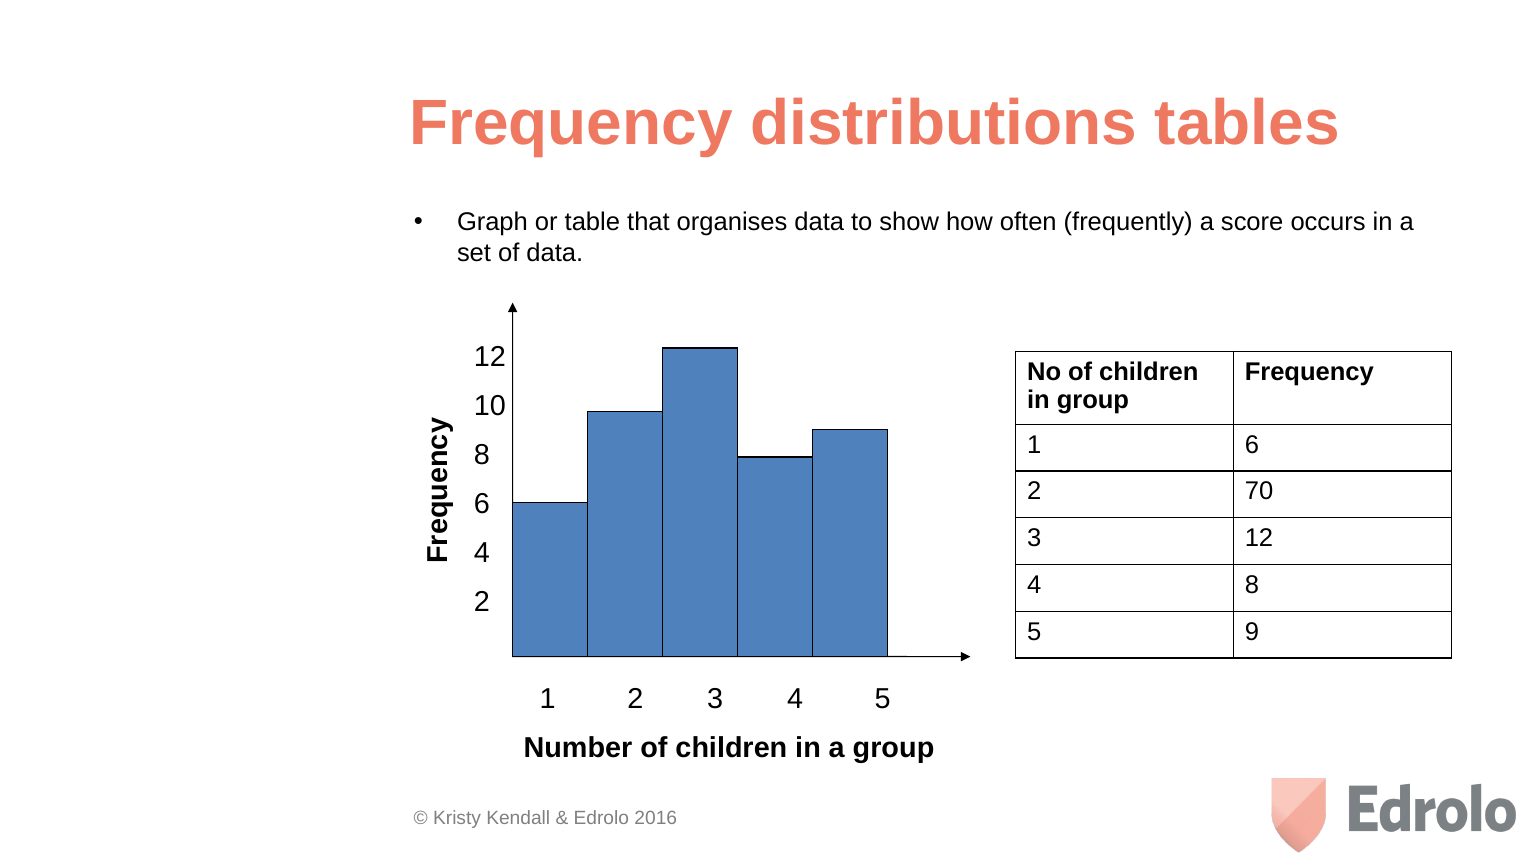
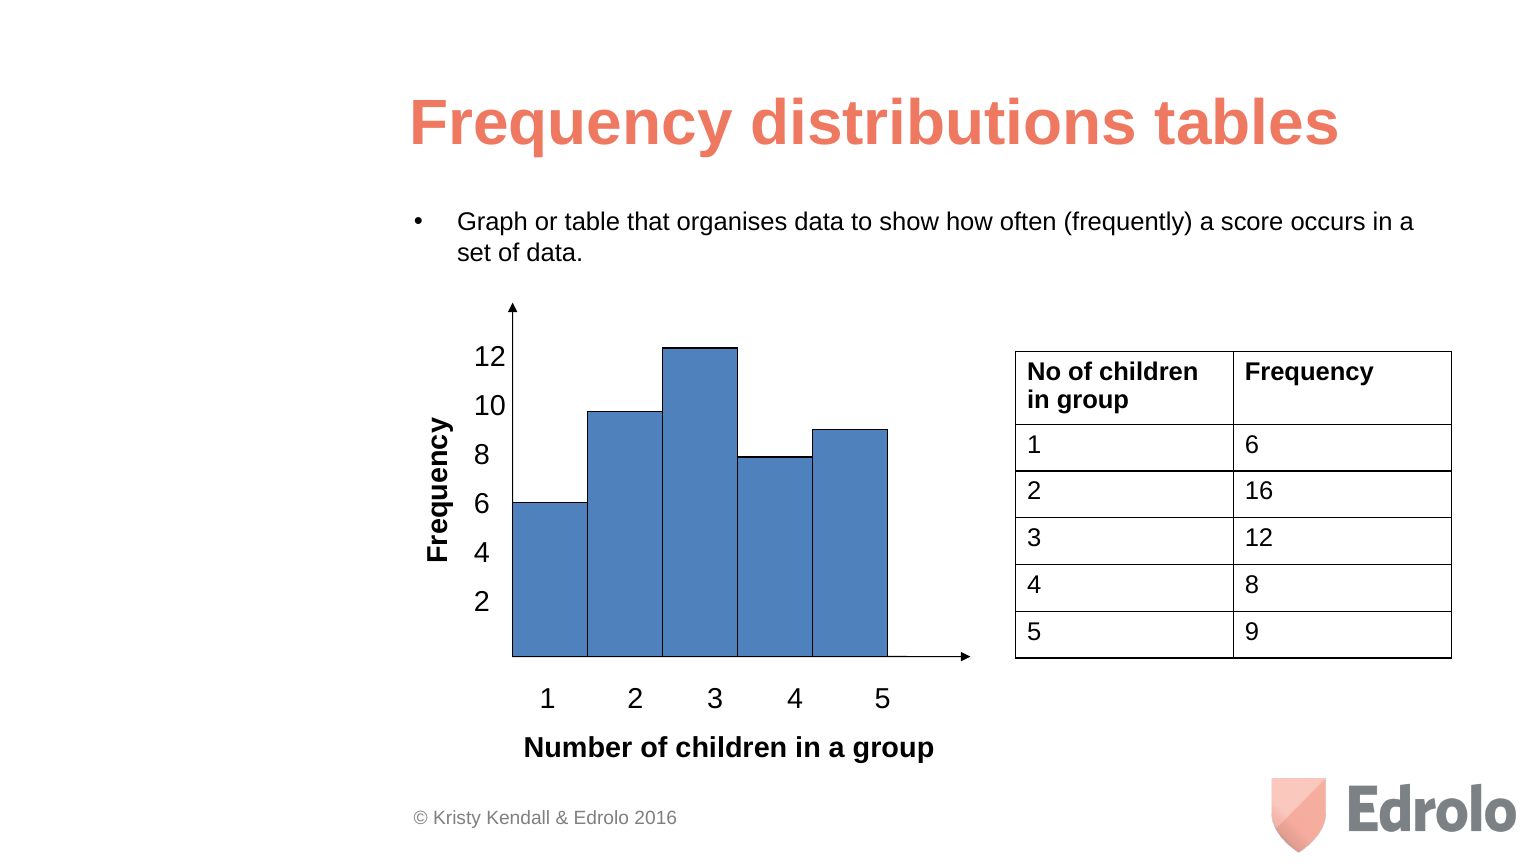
70: 70 -> 16 (1259, 491)
